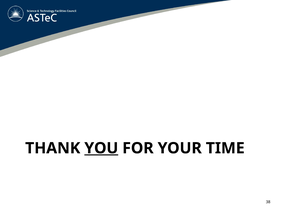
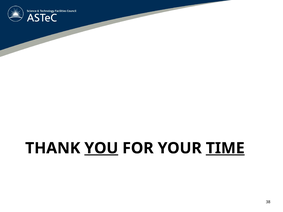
TIME underline: none -> present (225, 148)
